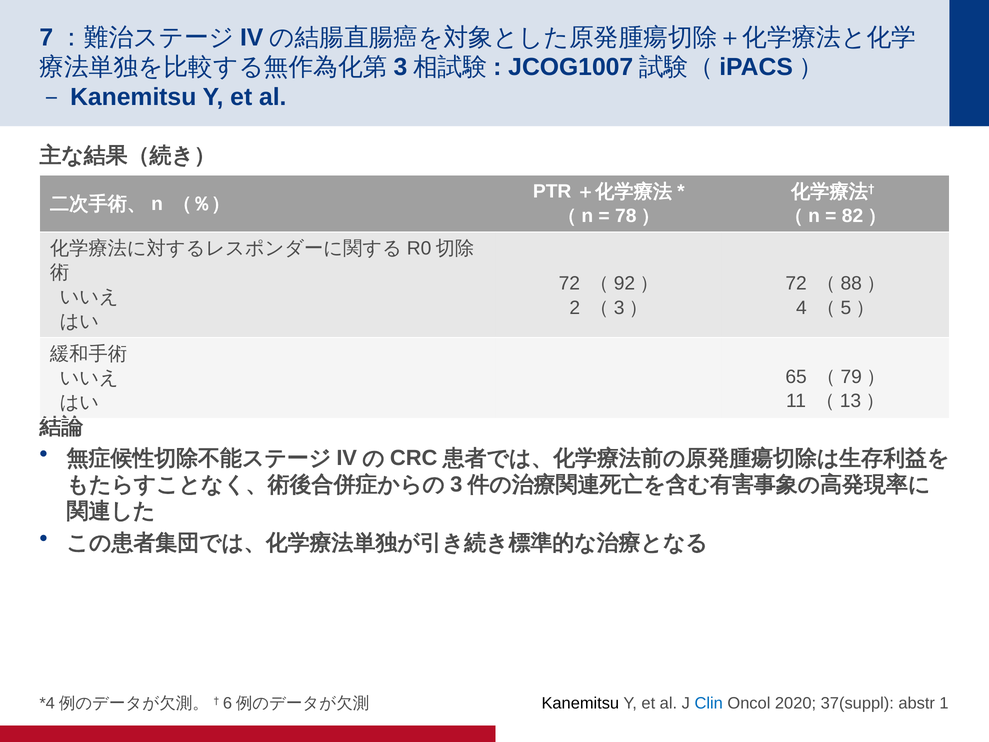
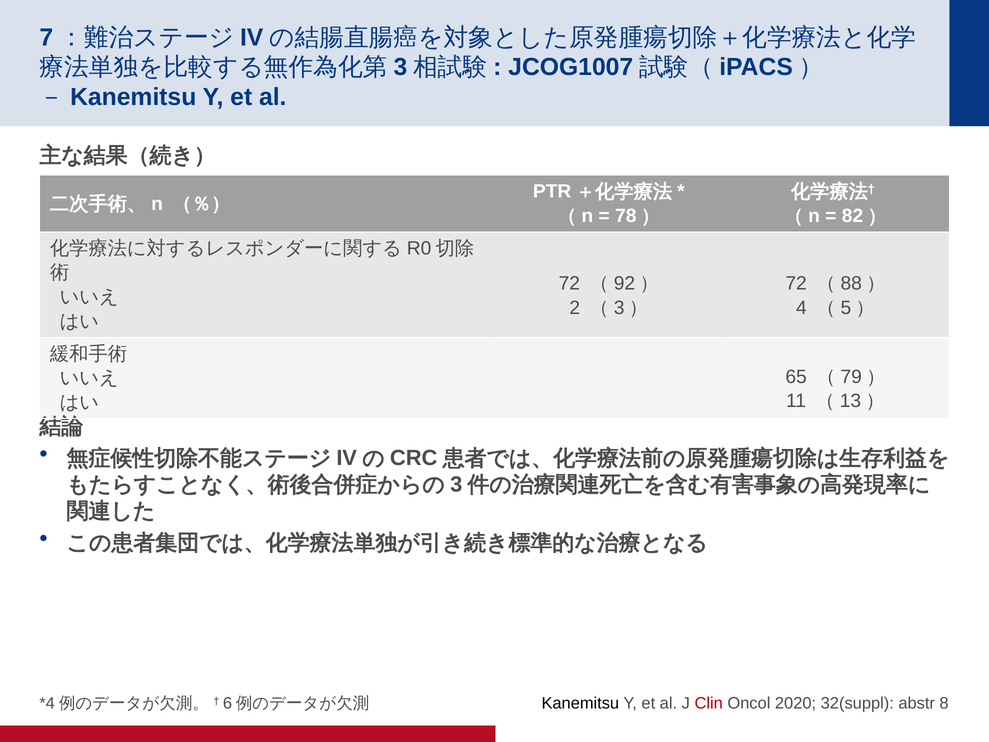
Clin colour: blue -> red (709, 703)
37(suppl: 37(suppl -> 32(suppl (857, 703)
1: 1 -> 8 (944, 703)
